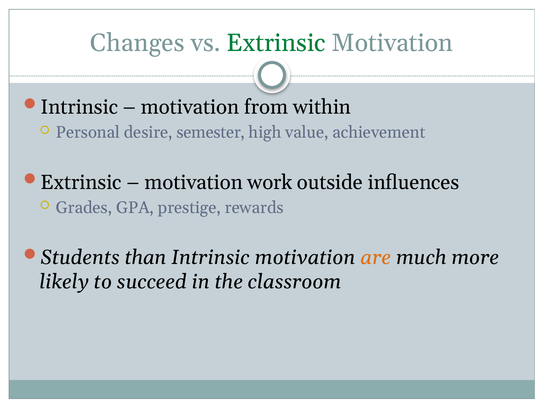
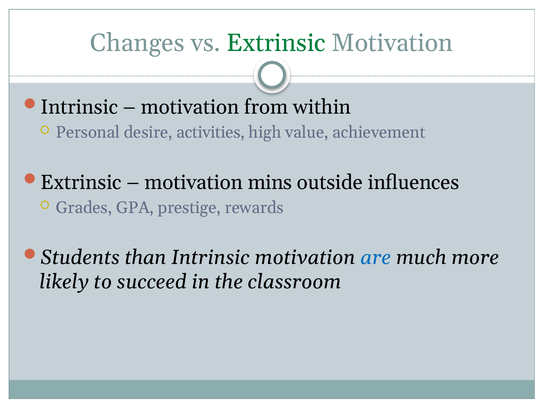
semester: semester -> activities (211, 132)
work: work -> mins (270, 182)
are colour: orange -> blue (376, 257)
